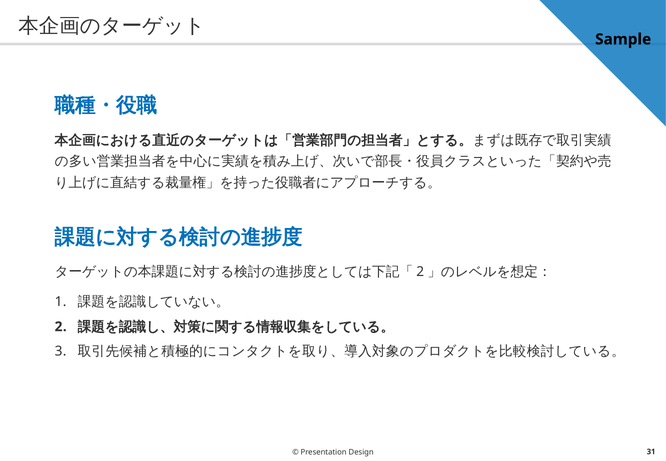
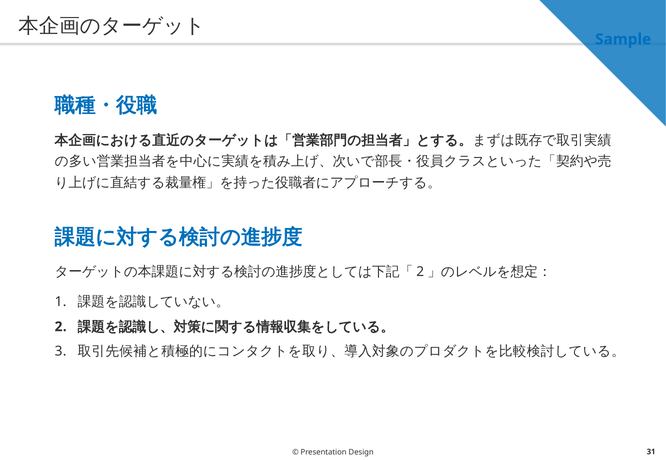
Sample colour: black -> blue (623, 39)
